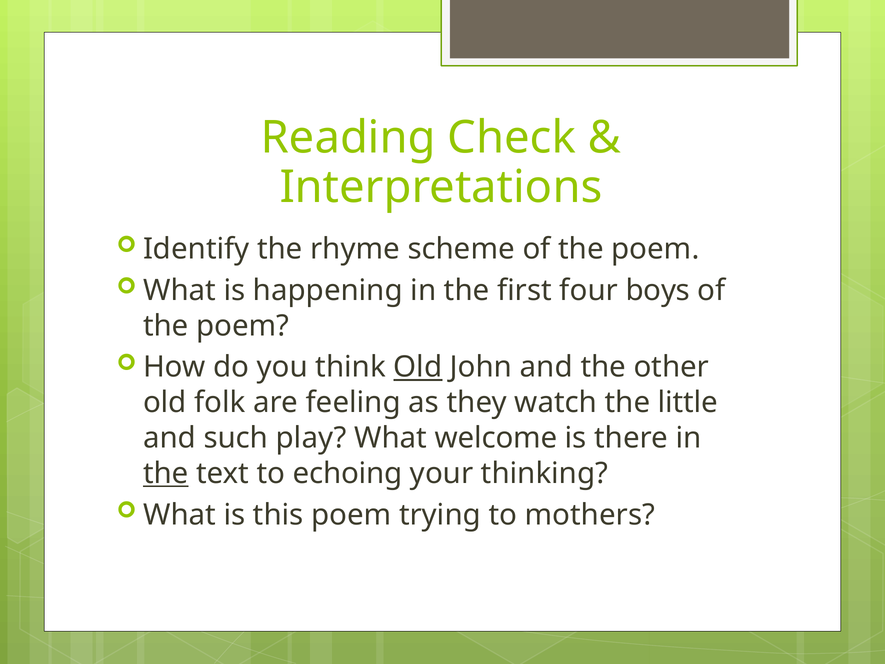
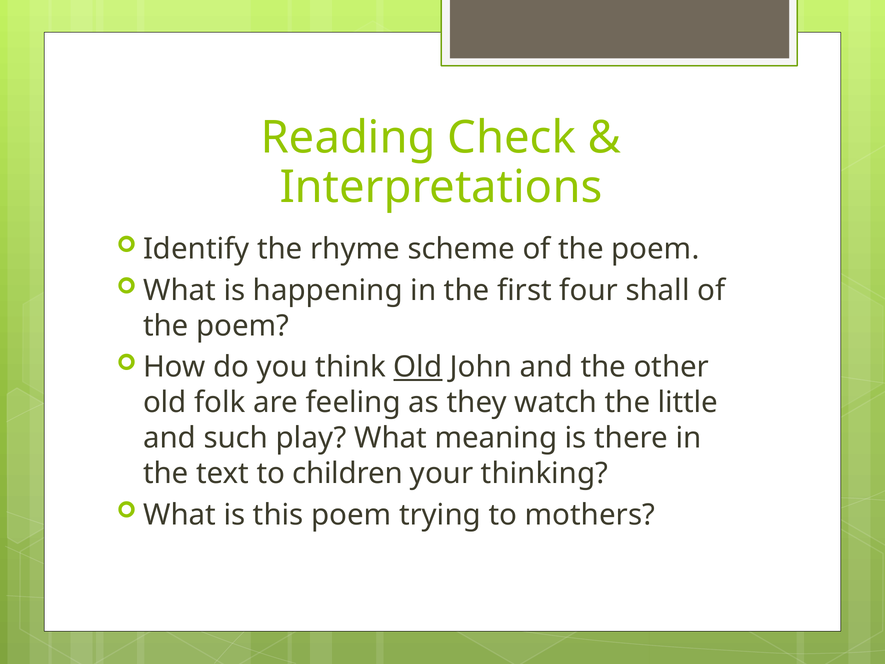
boys: boys -> shall (658, 290)
welcome: welcome -> meaning (496, 438)
the underline: present -> none (166, 473)
echoing: echoing -> children (348, 473)
